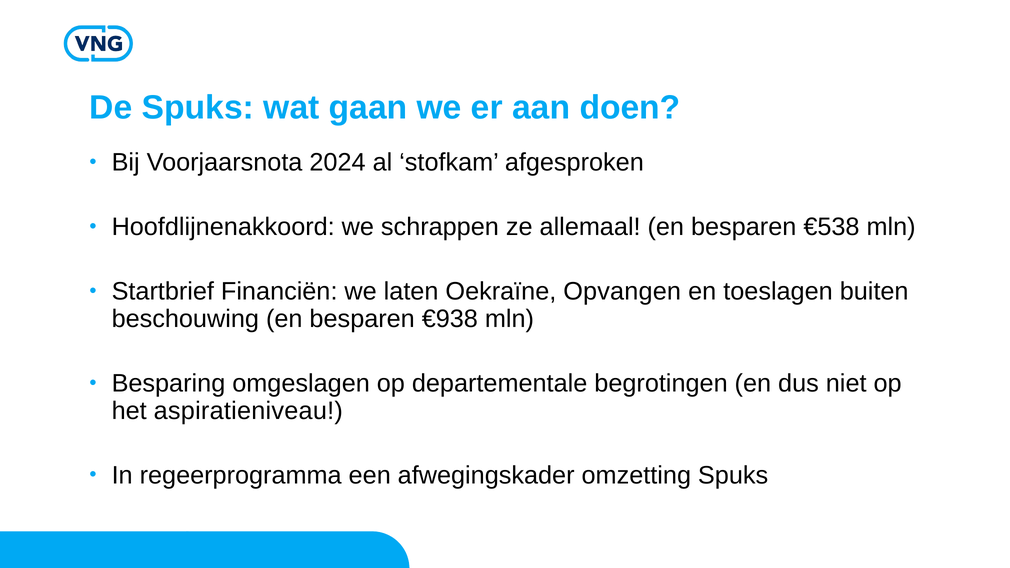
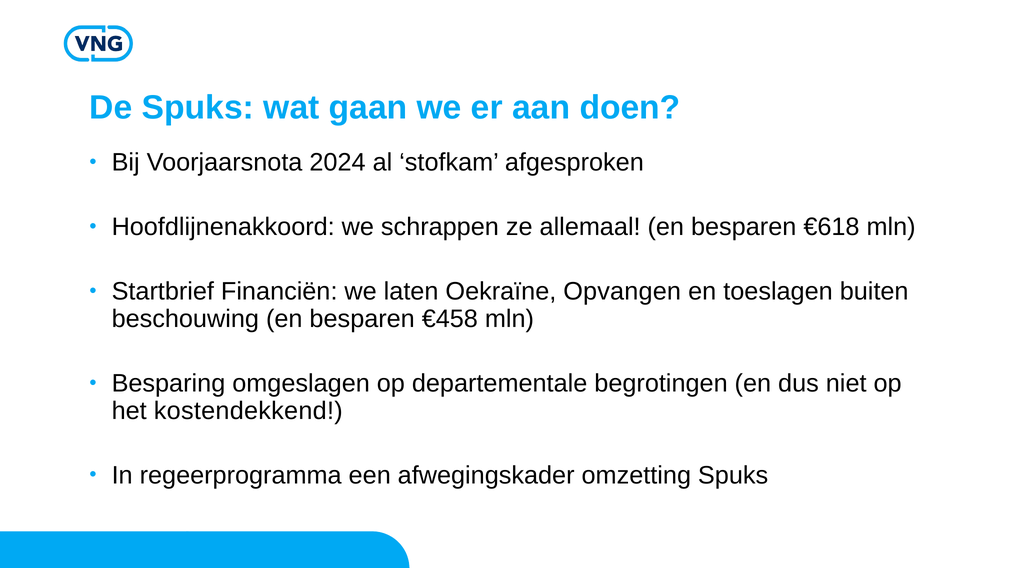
€538: €538 -> €618 (831, 227)
€938: €938 -> €458 (450, 319)
aspiratieniveau: aspiratieniveau -> kostendekkend (248, 411)
